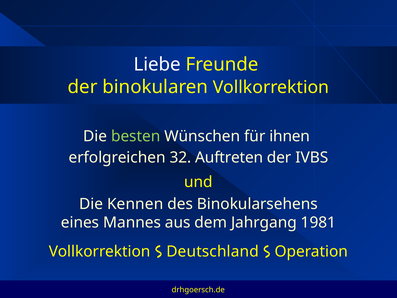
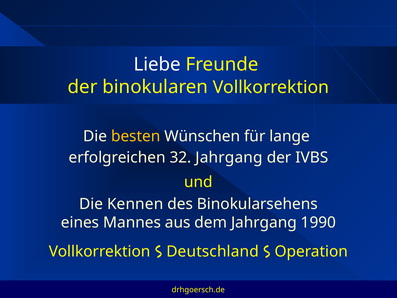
besten colour: light green -> yellow (136, 136)
ihnen: ihnen -> lange (290, 136)
32 Auftreten: Auftreten -> Jahrgang (229, 157)
1981: 1981 -> 1990 (318, 222)
